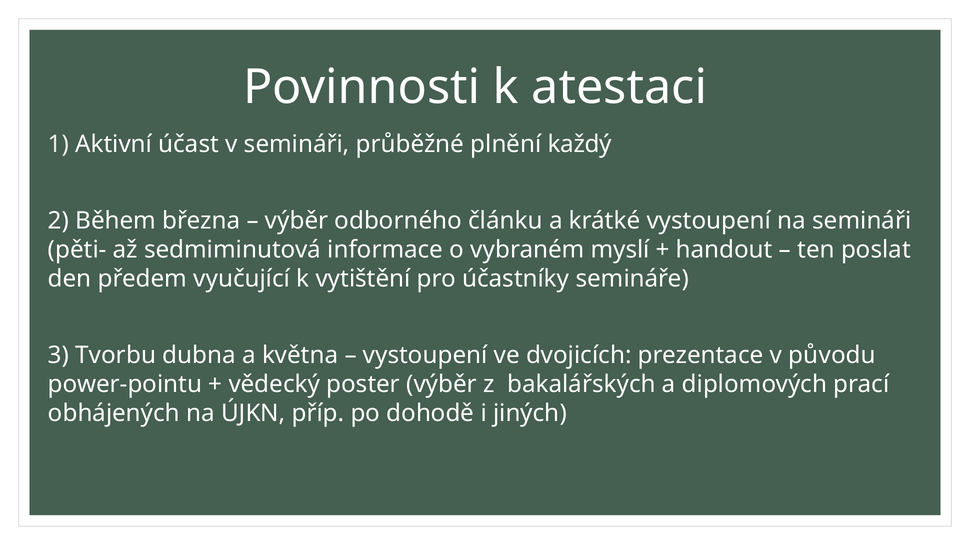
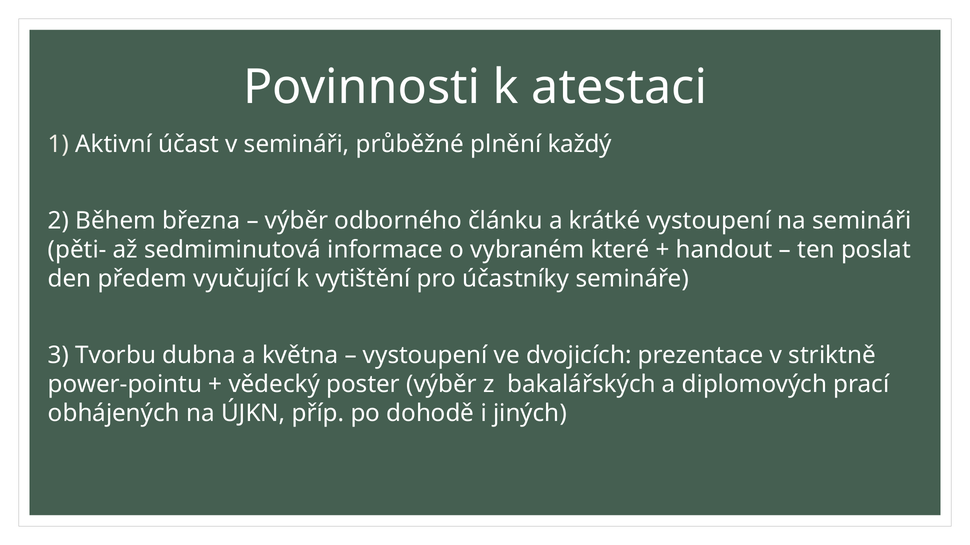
myslí: myslí -> které (620, 250)
původu: původu -> striktně (832, 356)
